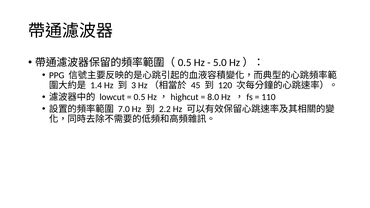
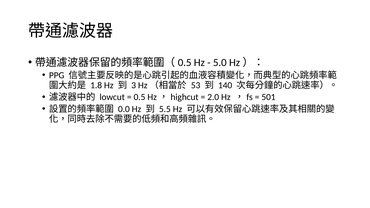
1.4: 1.4 -> 1.8 (96, 85)
45: 45 -> 53 (196, 85)
120: 120 -> 140 (225, 85)
8.0: 8.0 -> 2.0 (213, 97)
110: 110 -> 501 (269, 97)
7.0: 7.0 -> 0.0 (124, 109)
2.2: 2.2 -> 5.5 (165, 109)
